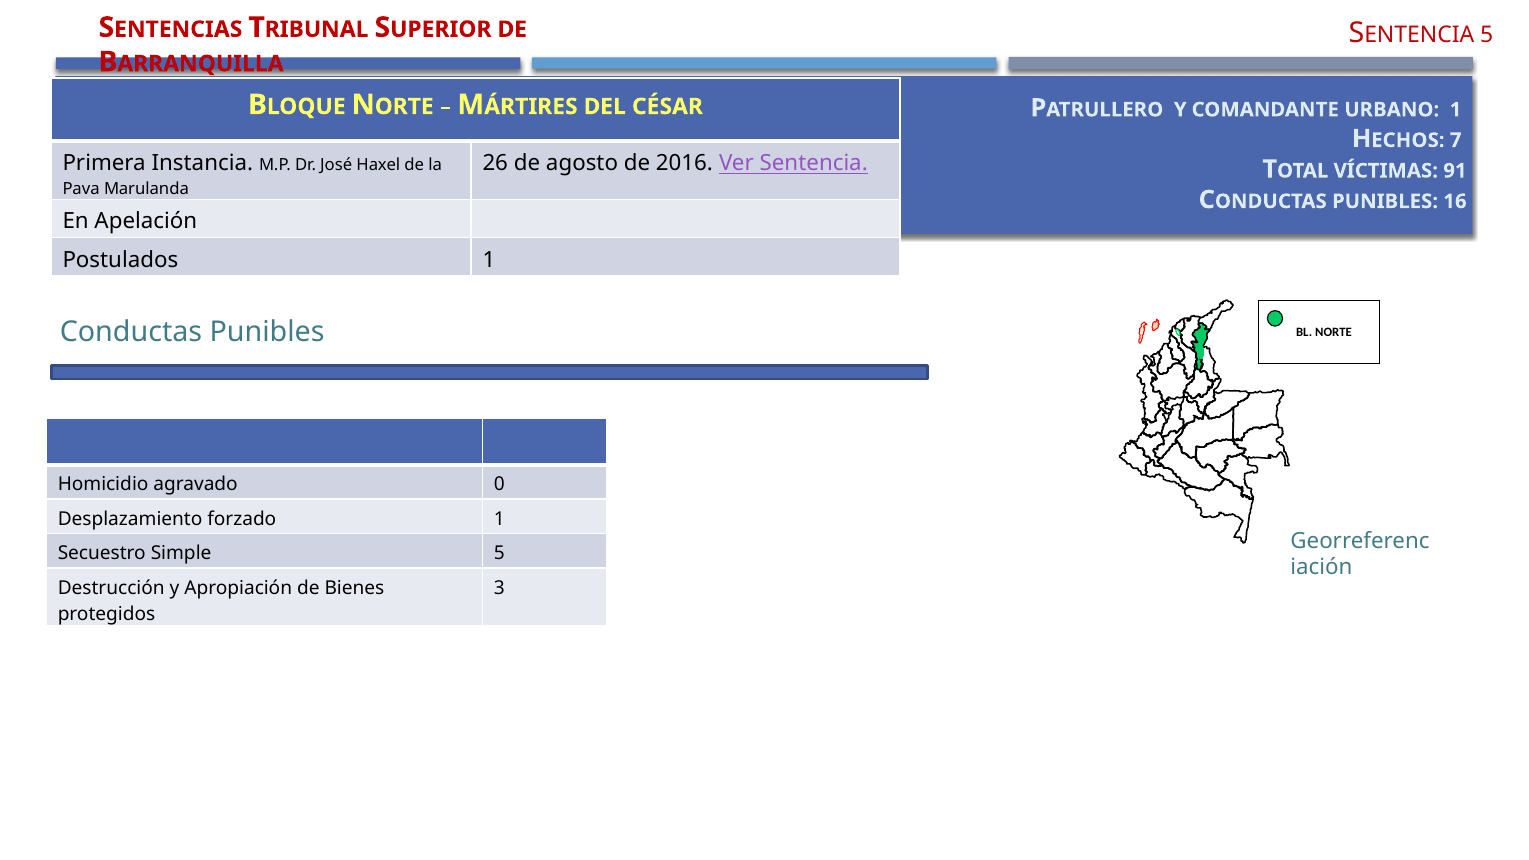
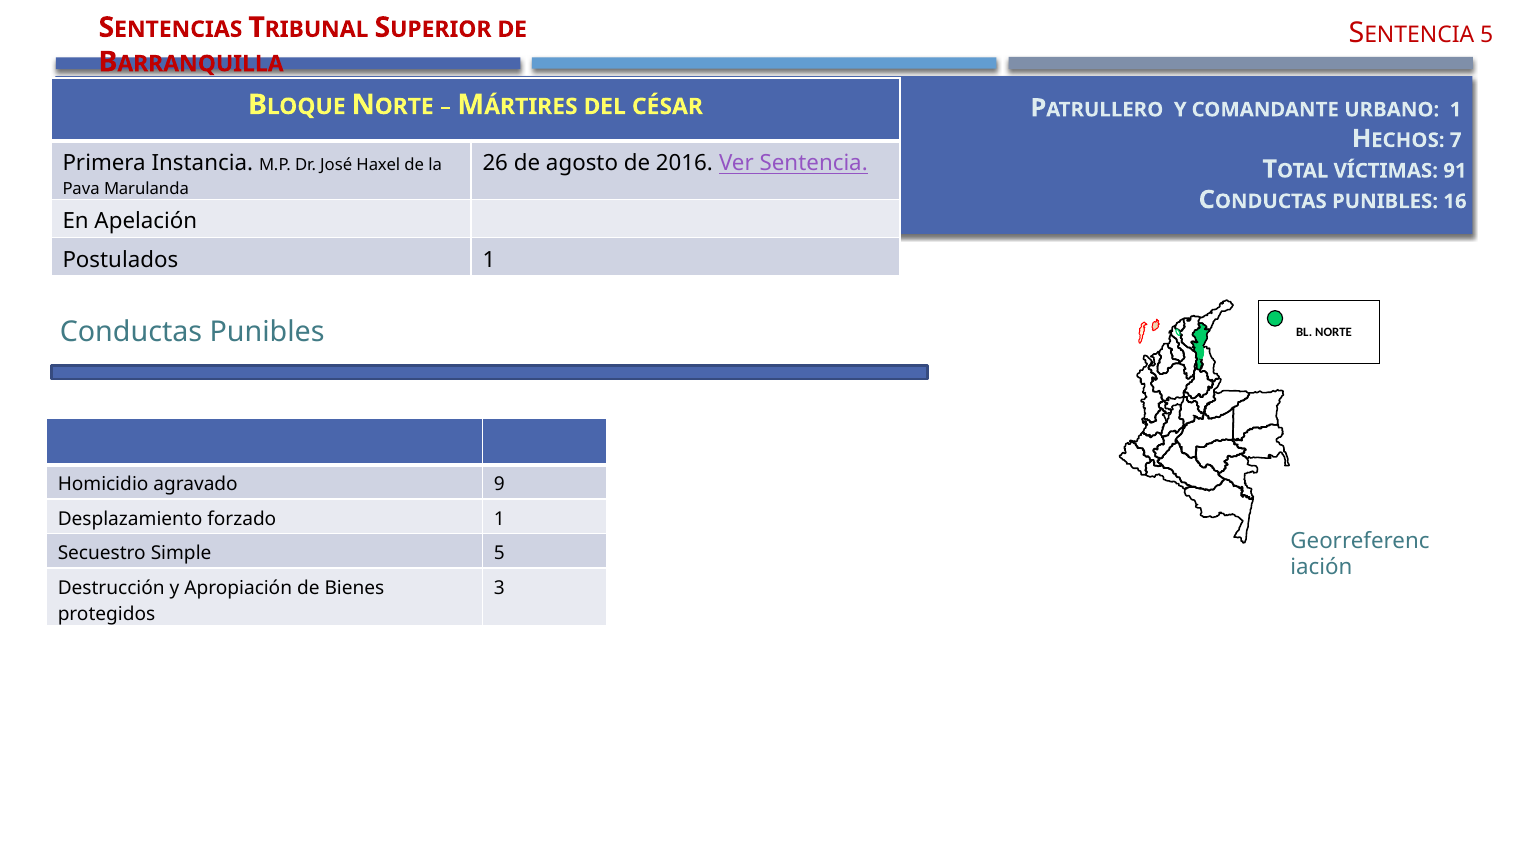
0: 0 -> 9 (499, 485)
